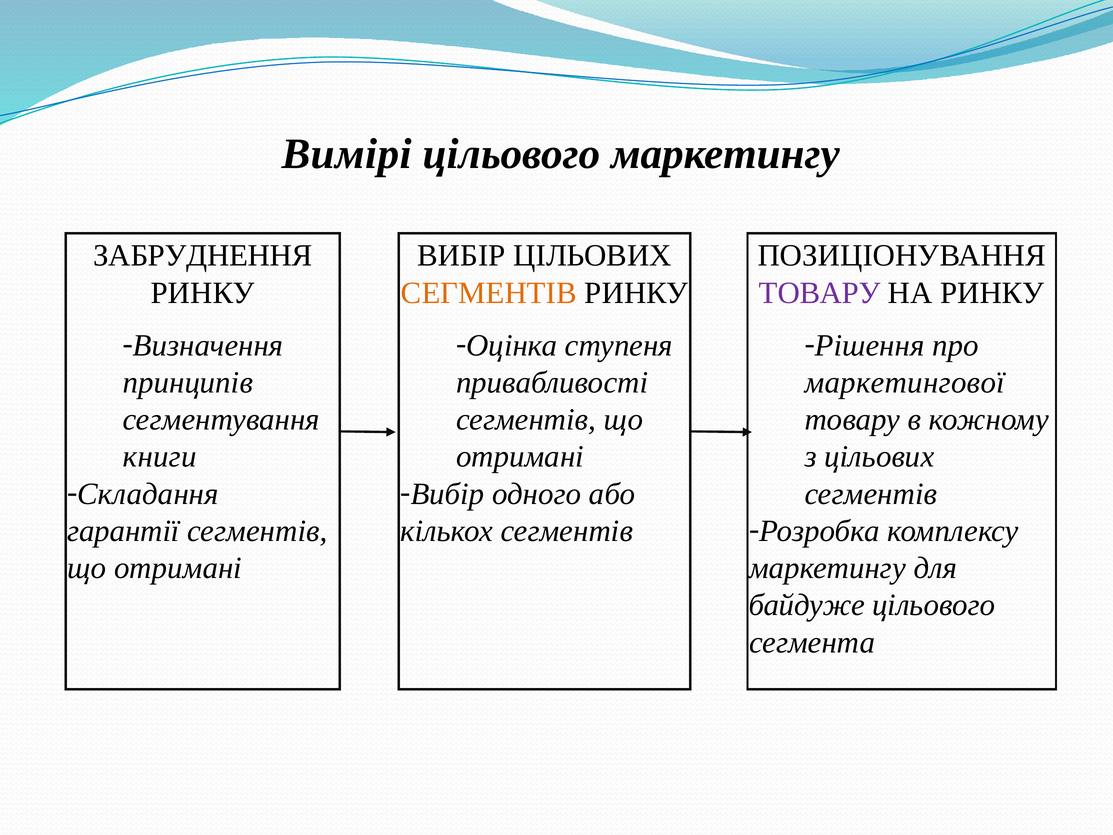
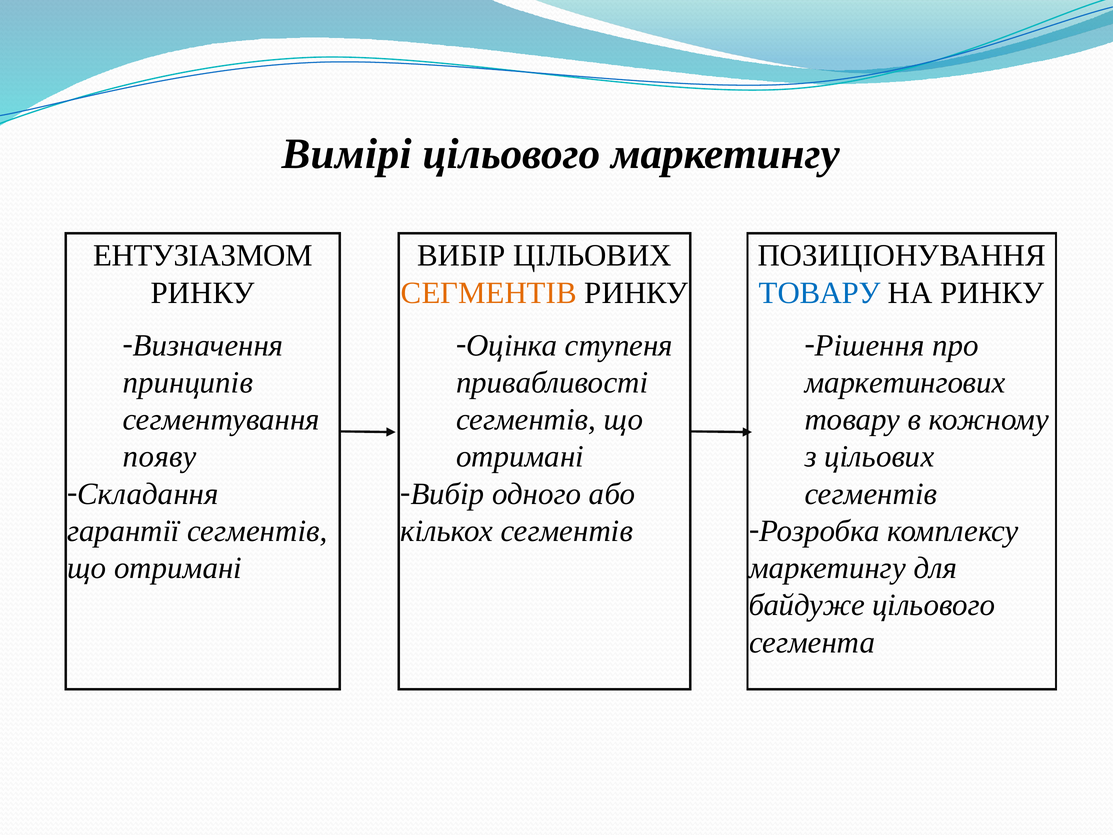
ЗАБРУДНЕННЯ: ЗАБРУДНЕННЯ -> ЕНТУЗІАЗМОМ (203, 256)
ТОВАРУ colour: purple -> blue (820, 293)
маркетингової: маркетингової -> маркетингових (905, 382)
книги: книги -> появу (160, 457)
